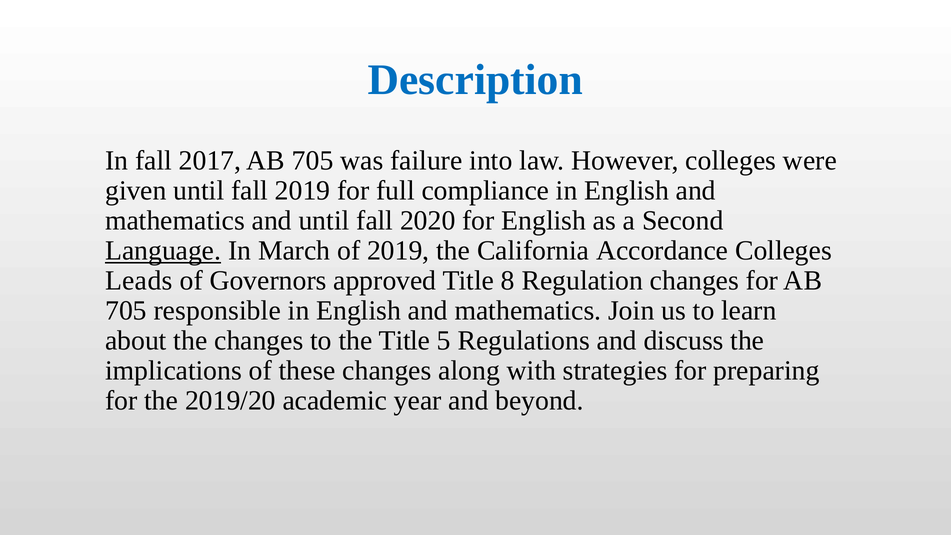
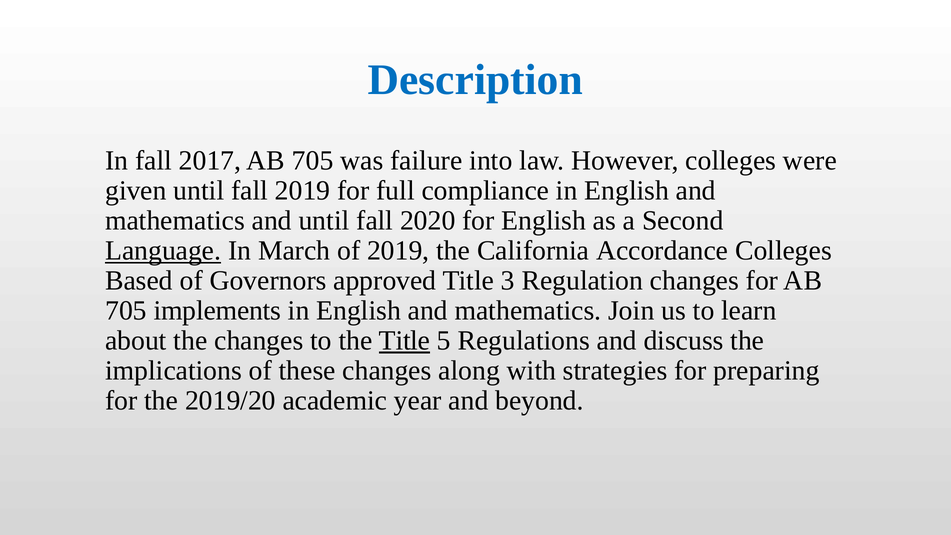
Leads: Leads -> Based (139, 281)
8: 8 -> 3 (508, 281)
responsible: responsible -> implements (217, 311)
Title underline: none -> present (405, 341)
